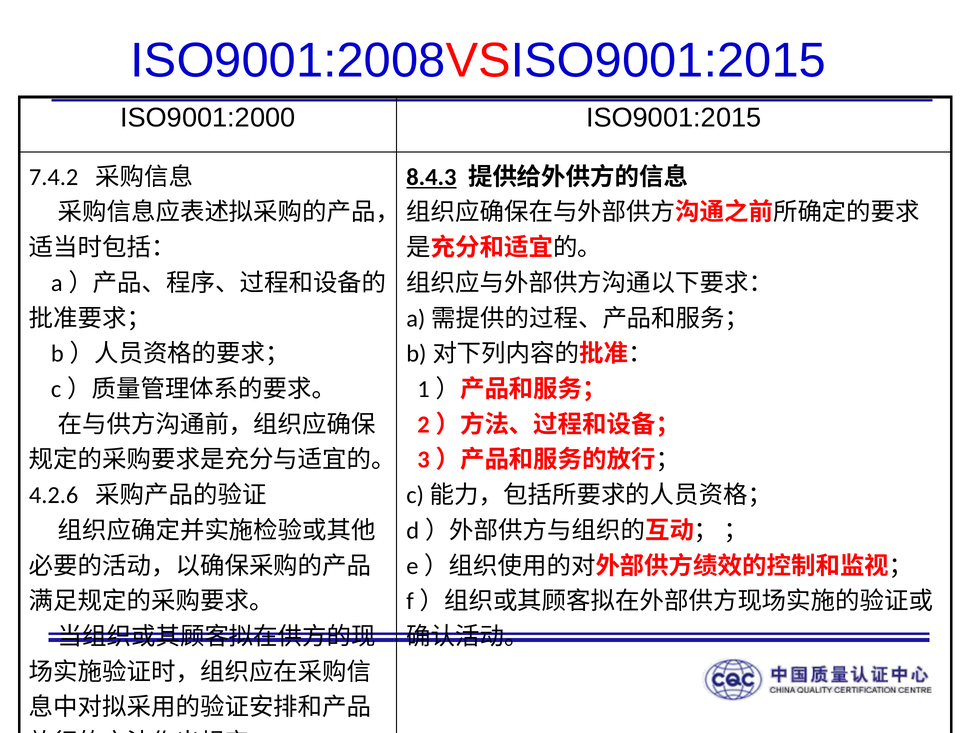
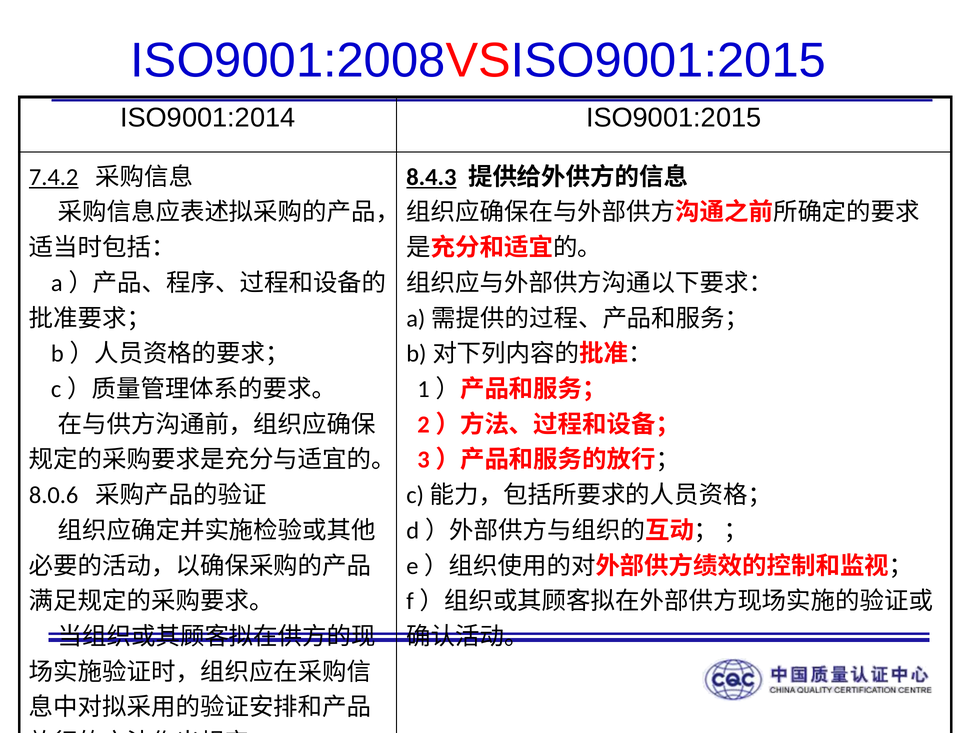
ISO9001:2000: ISO9001:2000 -> ISO9001:2014 (208, 118)
7.4.2 underline: none -> present (54, 177)
4.2.6: 4.2.6 -> 8.0.6 (54, 496)
